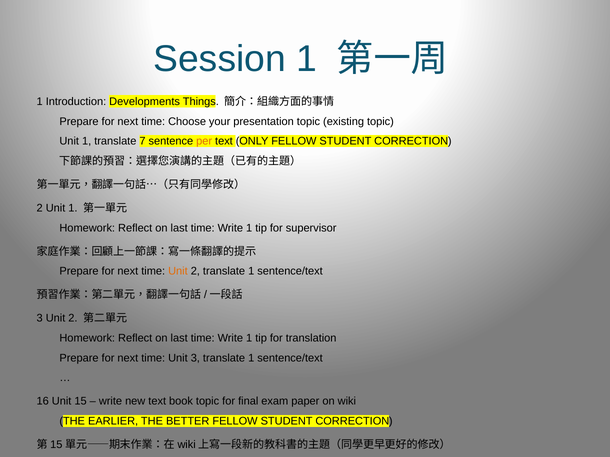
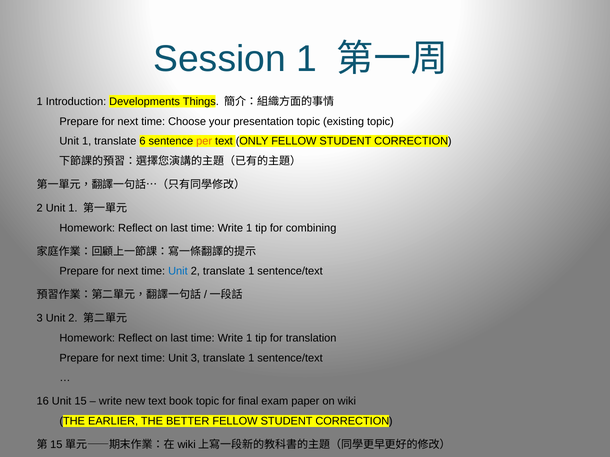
7: 7 -> 6 (142, 141)
supervisor: supervisor -> combining (311, 228)
Unit colour: orange -> blue (178, 272)
